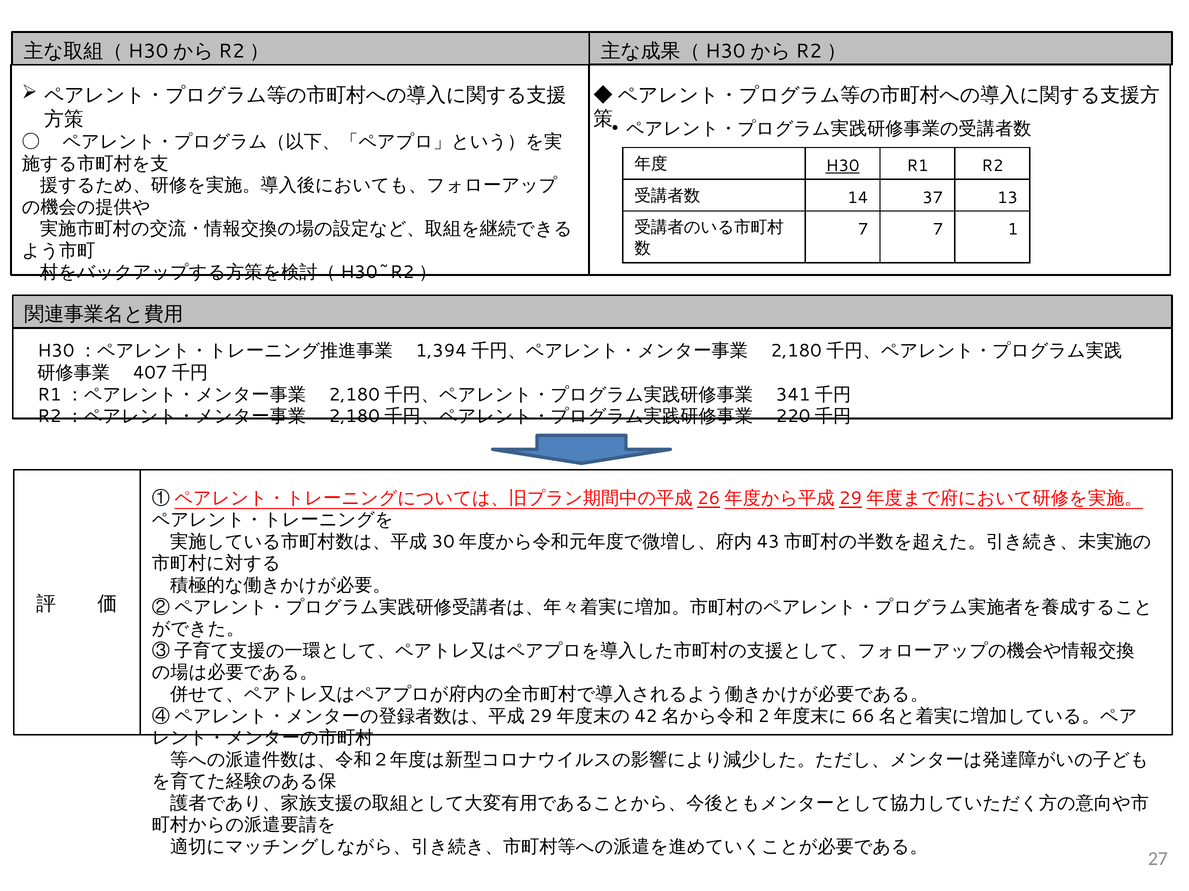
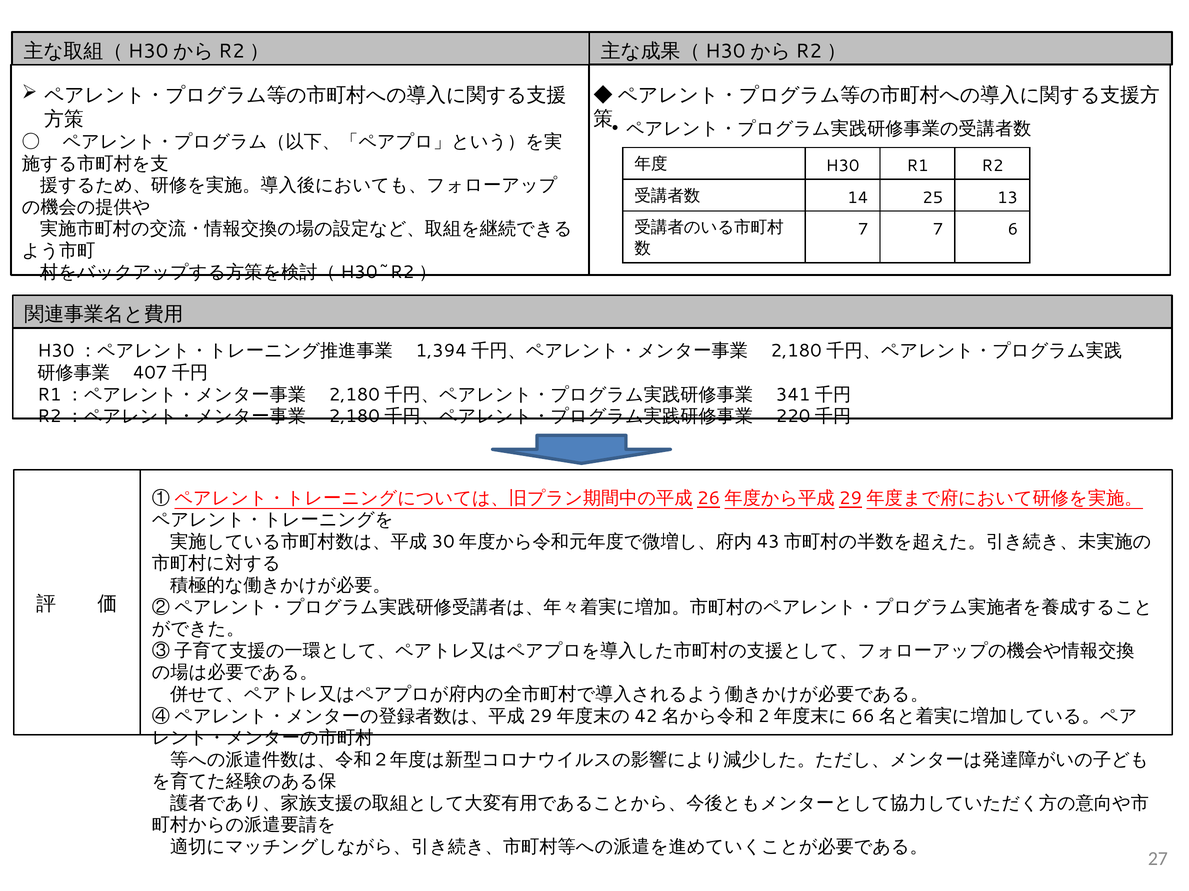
H30 underline: present -> none (843, 166)
37: 37 -> 25 (933, 198)
1: 1 -> 6 (1013, 230)
